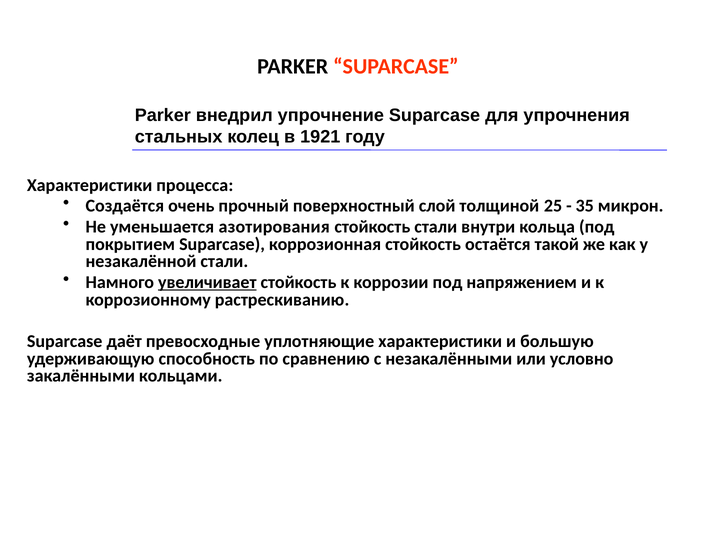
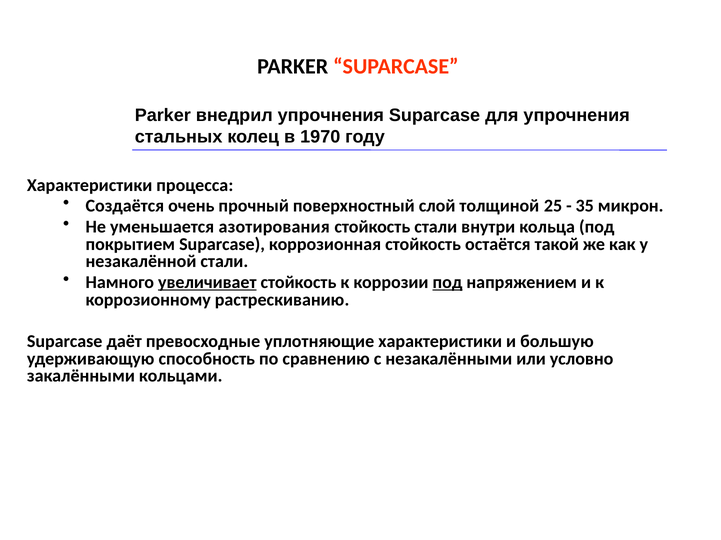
внедрил упрочнение: упрочнение -> упрочнения (331, 116)
1921: 1921 -> 1970 (320, 137)
под underline: none -> present (447, 283)
